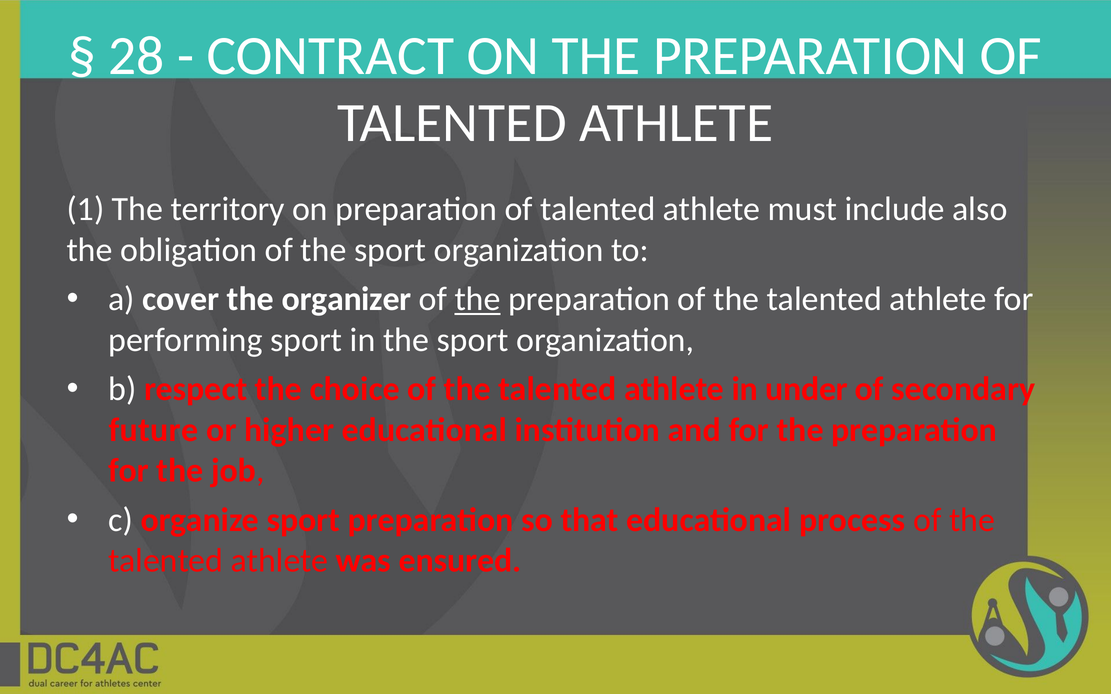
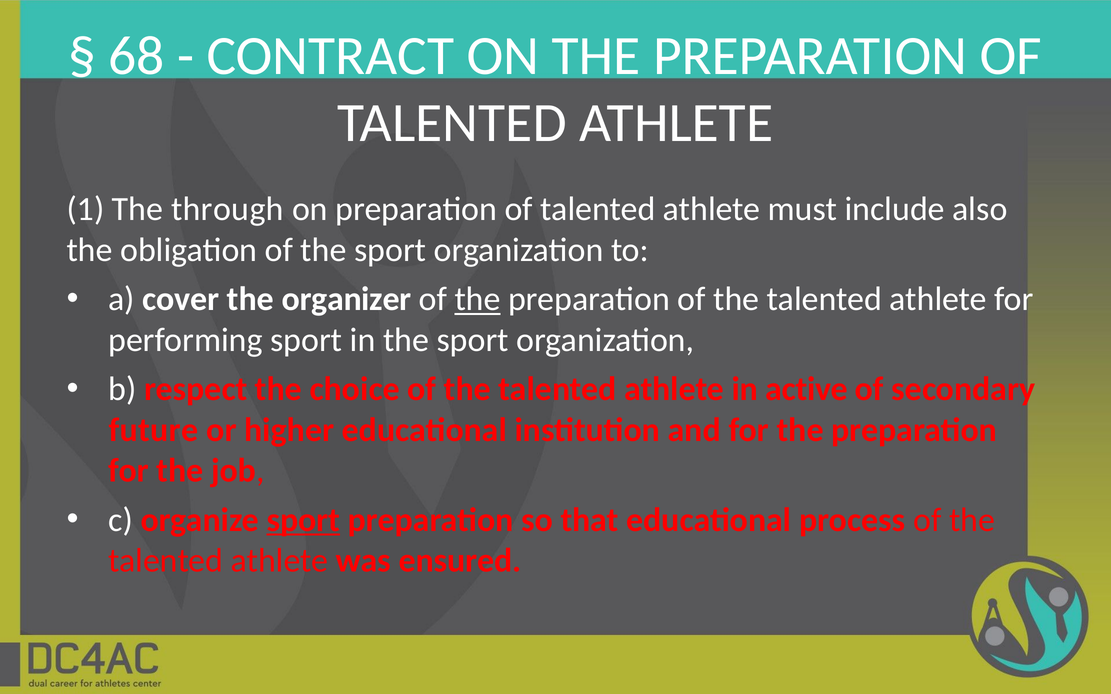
28: 28 -> 68 (136, 56)
territory: territory -> through (227, 209)
under: under -> active (807, 389)
sport underline: none -> present (303, 520)
